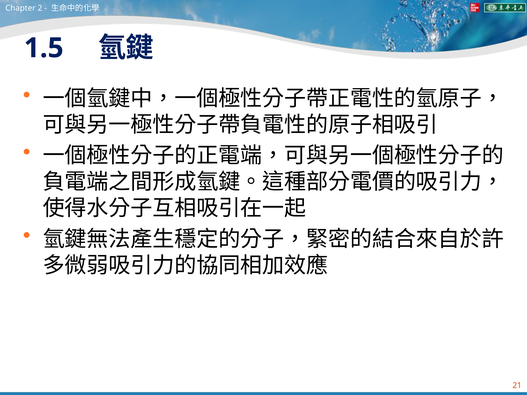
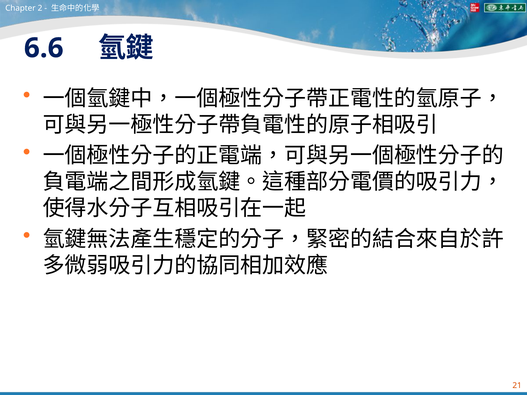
1.5: 1.5 -> 6.6 (44, 48)
